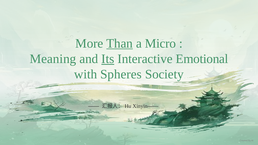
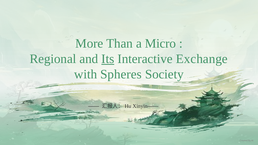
Than underline: present -> none (120, 43)
Meaning: Meaning -> Regional (53, 59)
Emotional: Emotional -> Exchange (202, 59)
